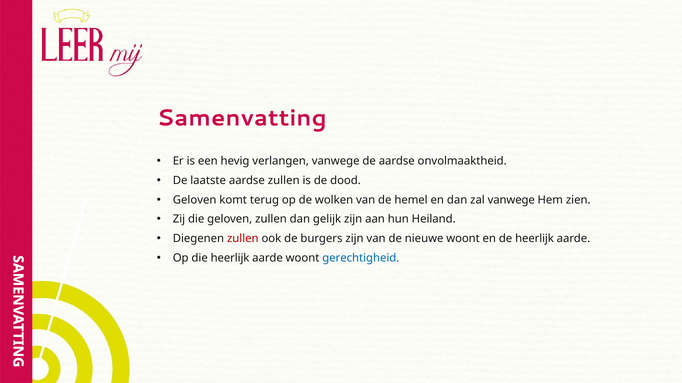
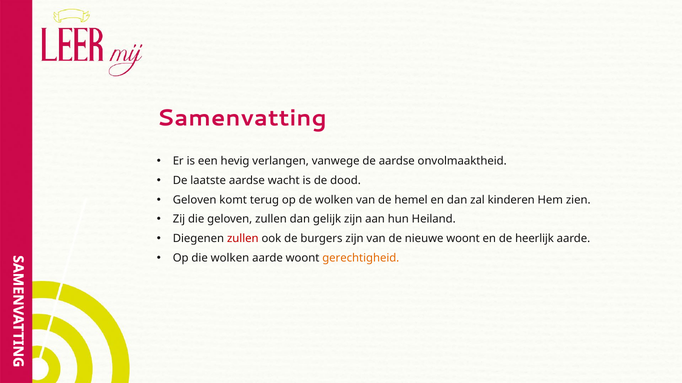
aardse zullen: zullen -> wacht (284, 181)
zal vanwege: vanwege -> kinderen (511, 200)
die heerlijk: heerlijk -> wolken (230, 258)
gerechtigheid colour: blue -> orange (361, 258)
